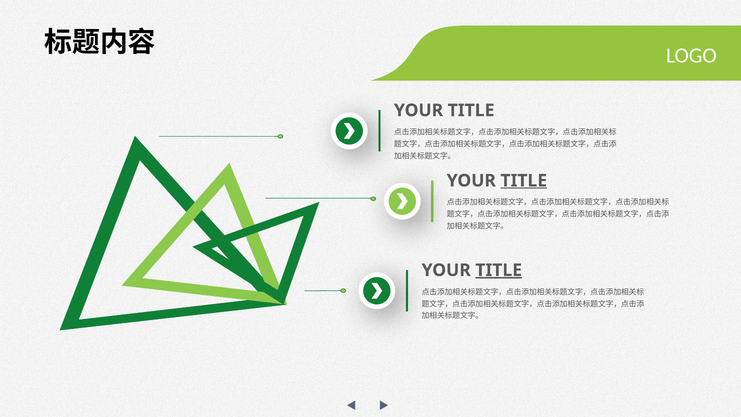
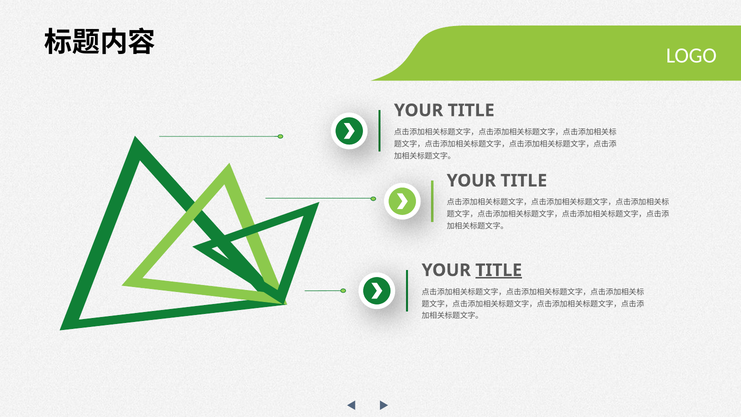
TITLE underline: present -> none (524, 181)
